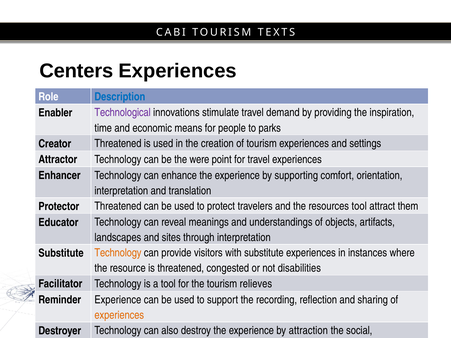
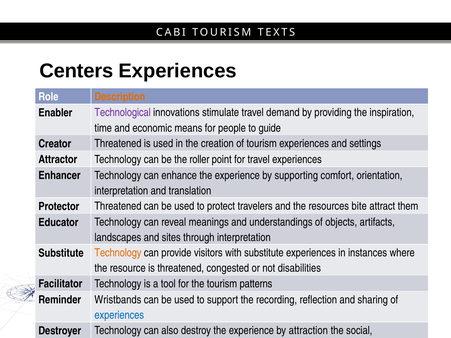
Description colour: blue -> orange (120, 97)
parks: parks -> guide (270, 128)
were: were -> roller (199, 159)
resources tool: tool -> bite (359, 206)
relieves: relieves -> patterns (256, 284)
Reminder Experience: Experience -> Wristbands (118, 300)
experiences colour: orange -> blue (119, 315)
